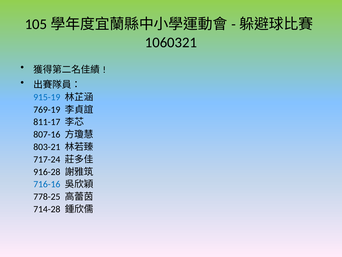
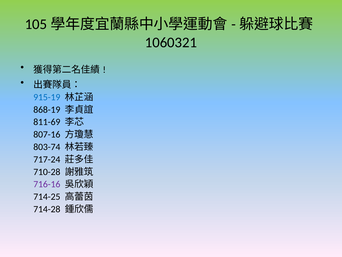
769-19: 769-19 -> 868-19 (47, 109)
811-17: 811-17 -> 811-69 (47, 122)
803-21: 803-21 -> 803-74 (47, 147)
916-28: 916-28 -> 710-28 (47, 172)
716-16 colour: blue -> purple (47, 184)
778-25: 778-25 -> 714-25 (47, 196)
